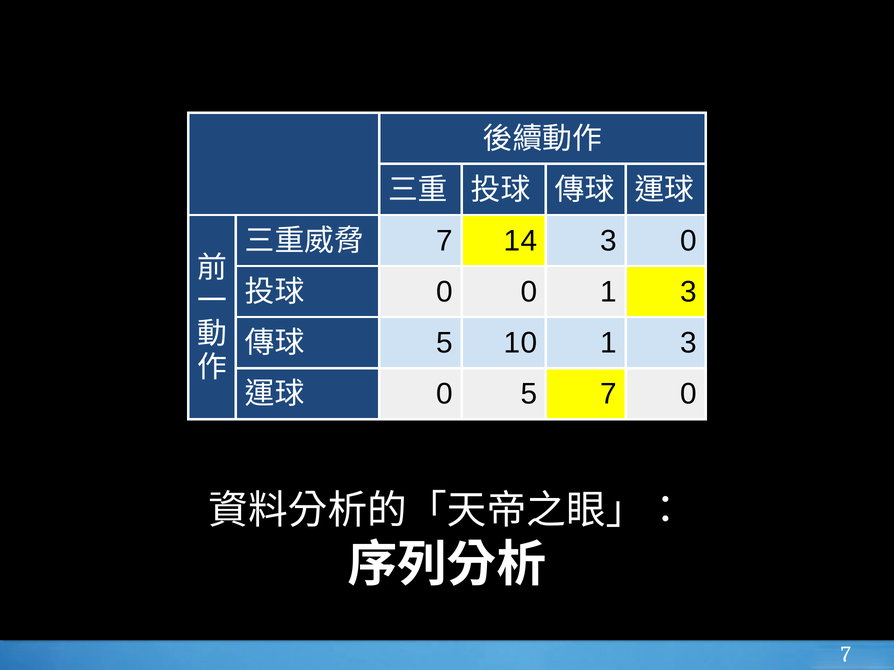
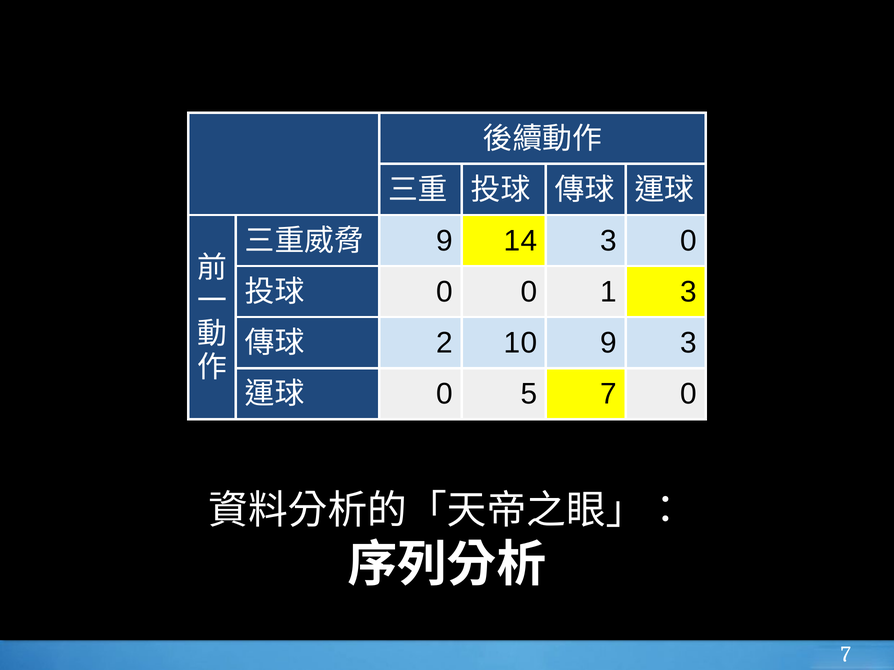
7: 7 -> 9 (445, 241)
5: 5 -> 2 (445, 343)
10 1: 1 -> 9 (609, 343)
